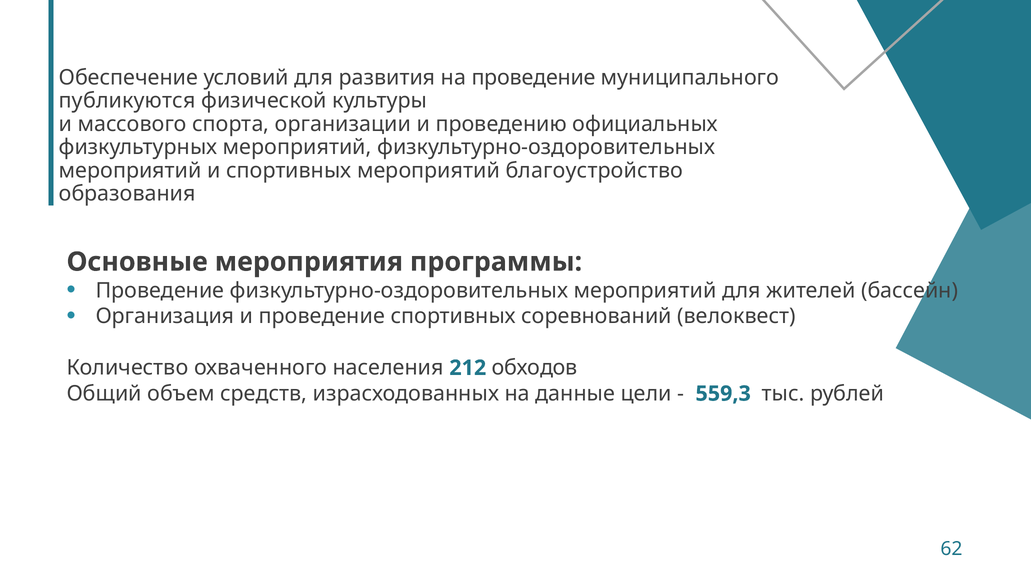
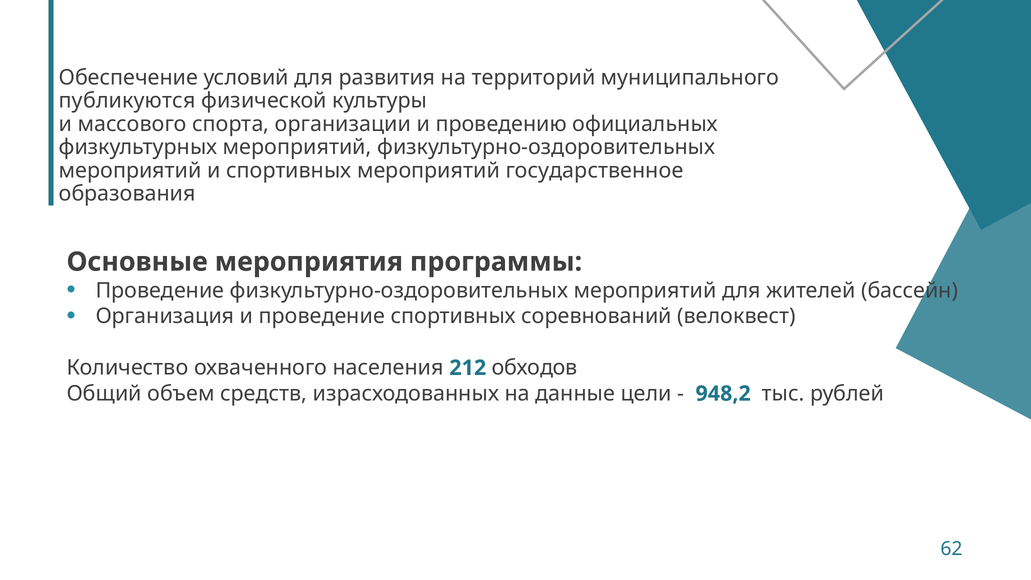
на проведение: проведение -> территорий (534, 78)
благоустройство: благоустройство -> государственное (594, 170)
559,3: 559,3 -> 948,2 (723, 394)
